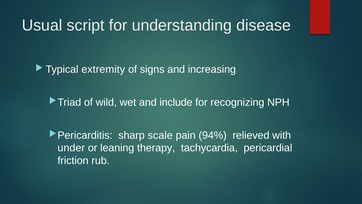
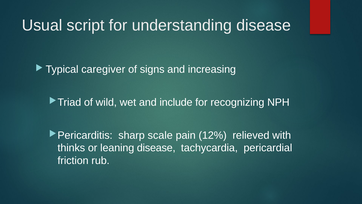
extremity: extremity -> caregiver (103, 69)
94%: 94% -> 12% (213, 135)
under: under -> thinks (71, 148)
leaning therapy: therapy -> disease (156, 148)
